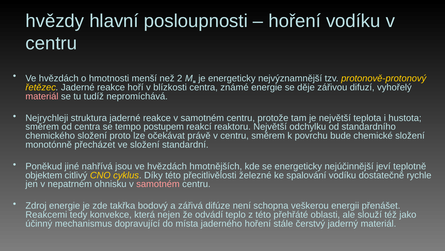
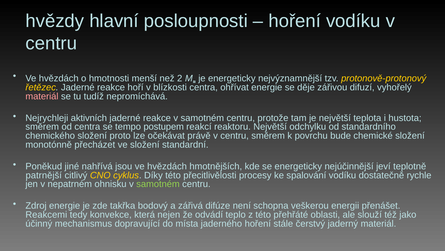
známé: známé -> ohřívat (235, 87)
struktura: struktura -> aktivních (89, 118)
objektem: objektem -> patrnější (44, 175)
železné: železné -> procesy (255, 175)
samotném colour: pink -> light green (158, 184)
